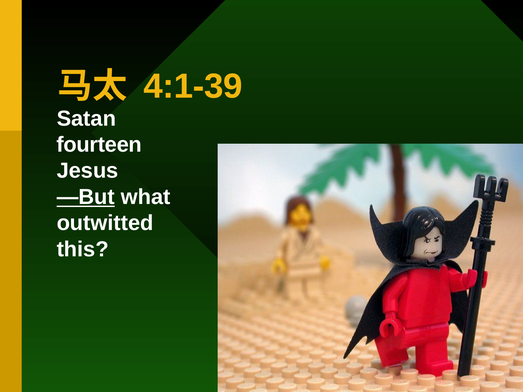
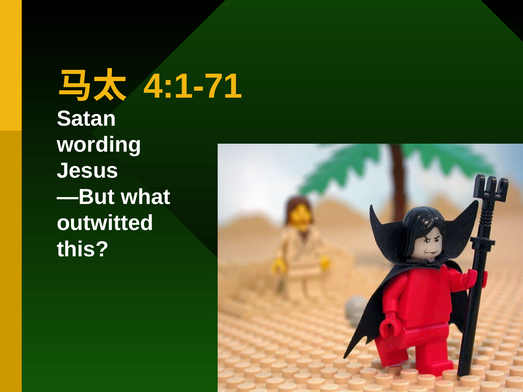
4:1-39: 4:1-39 -> 4:1-71 (193, 86)
fourteen: fourteen -> wording (99, 145)
—But underline: present -> none (86, 197)
